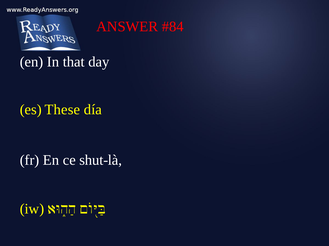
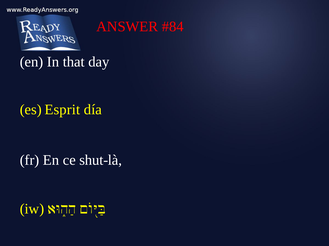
These: These -> Esprit (62, 110)
